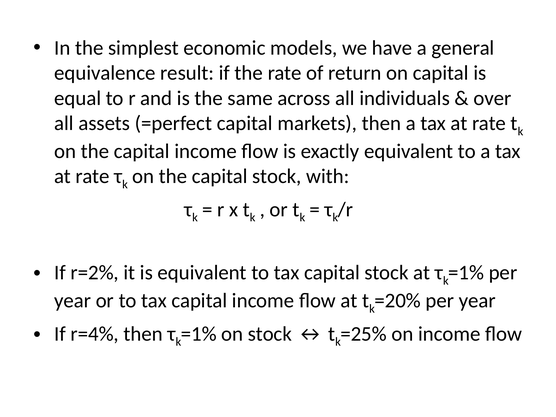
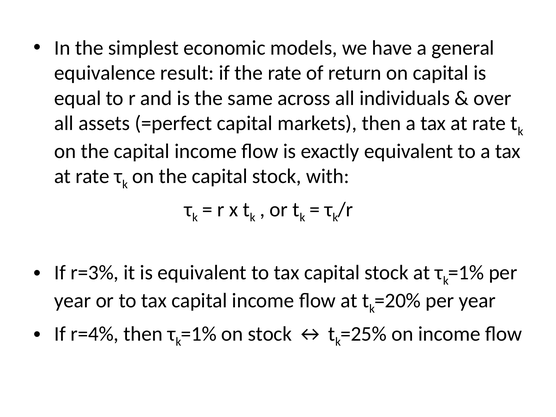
r=2%: r=2% -> r=3% (95, 273)
